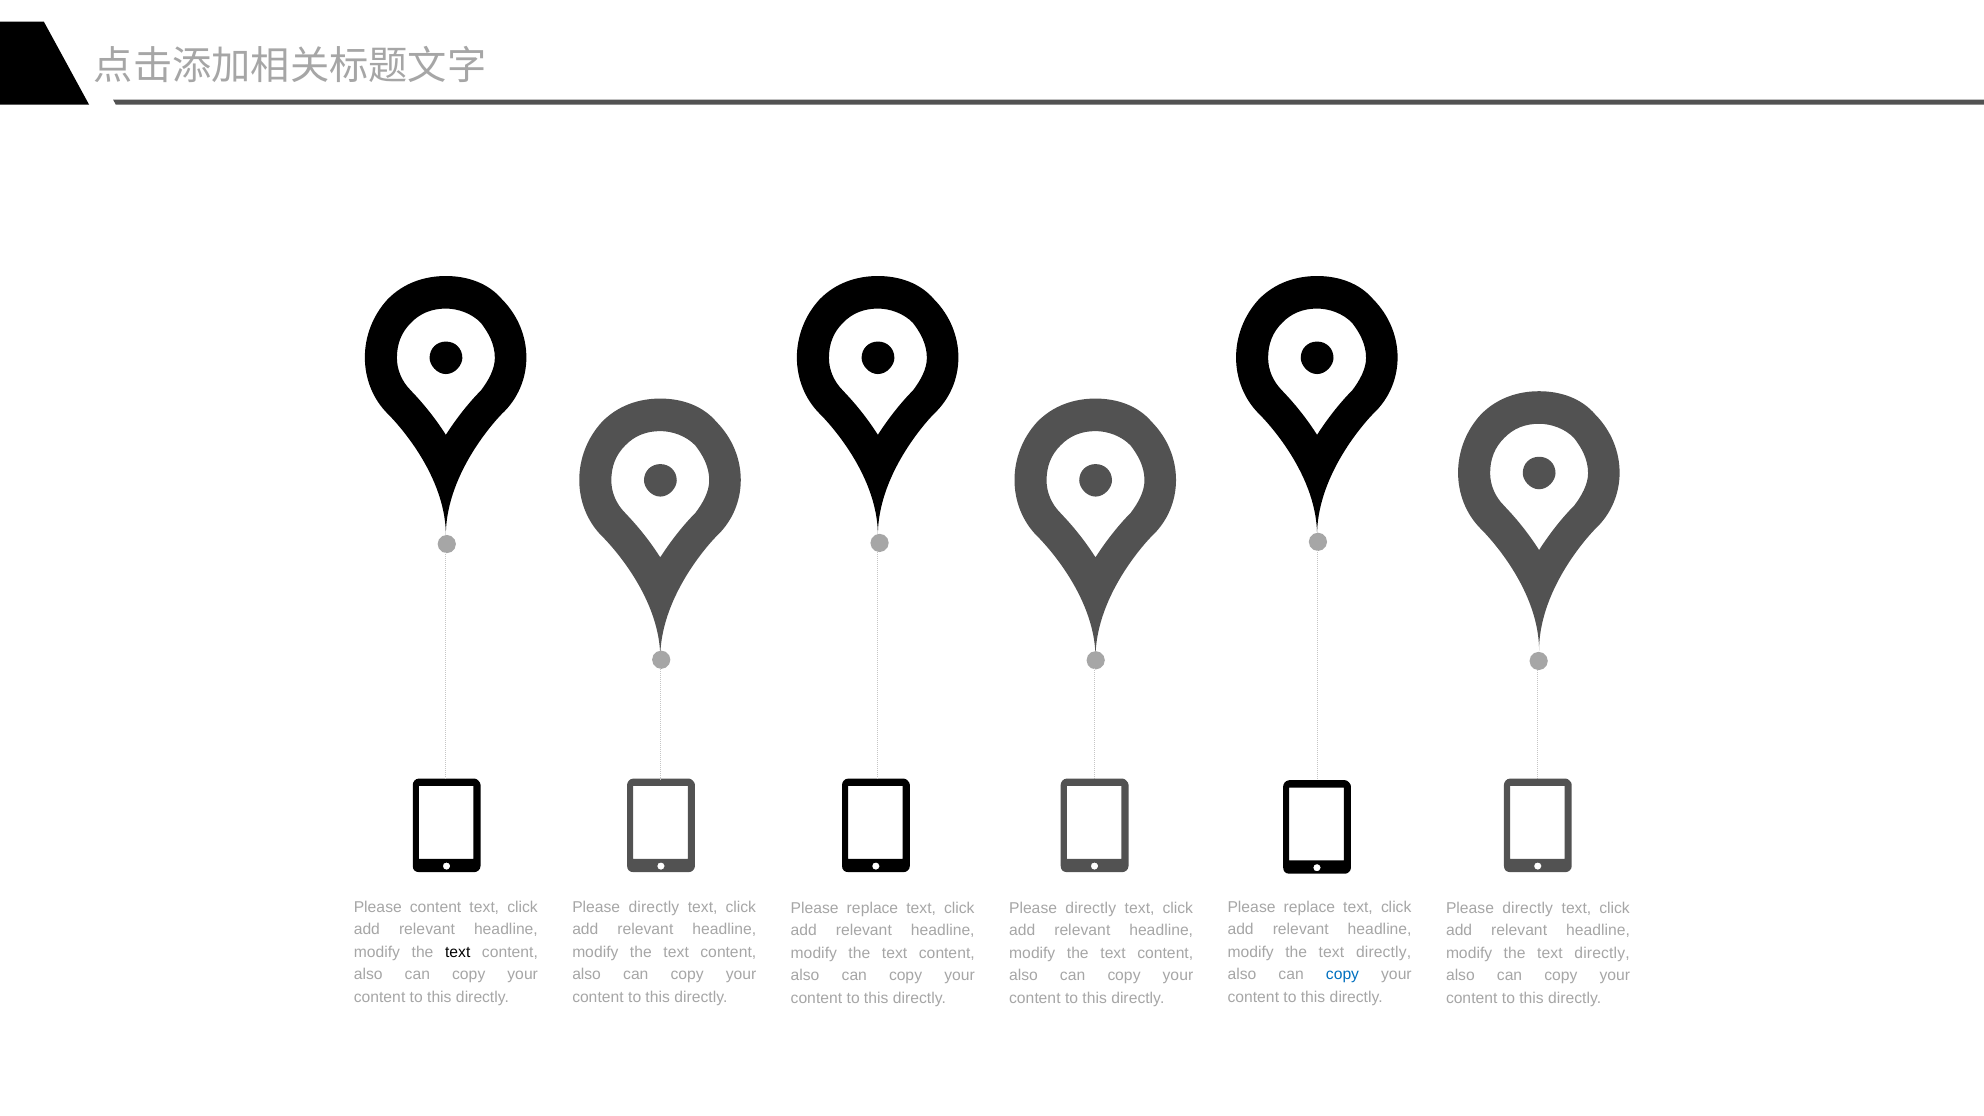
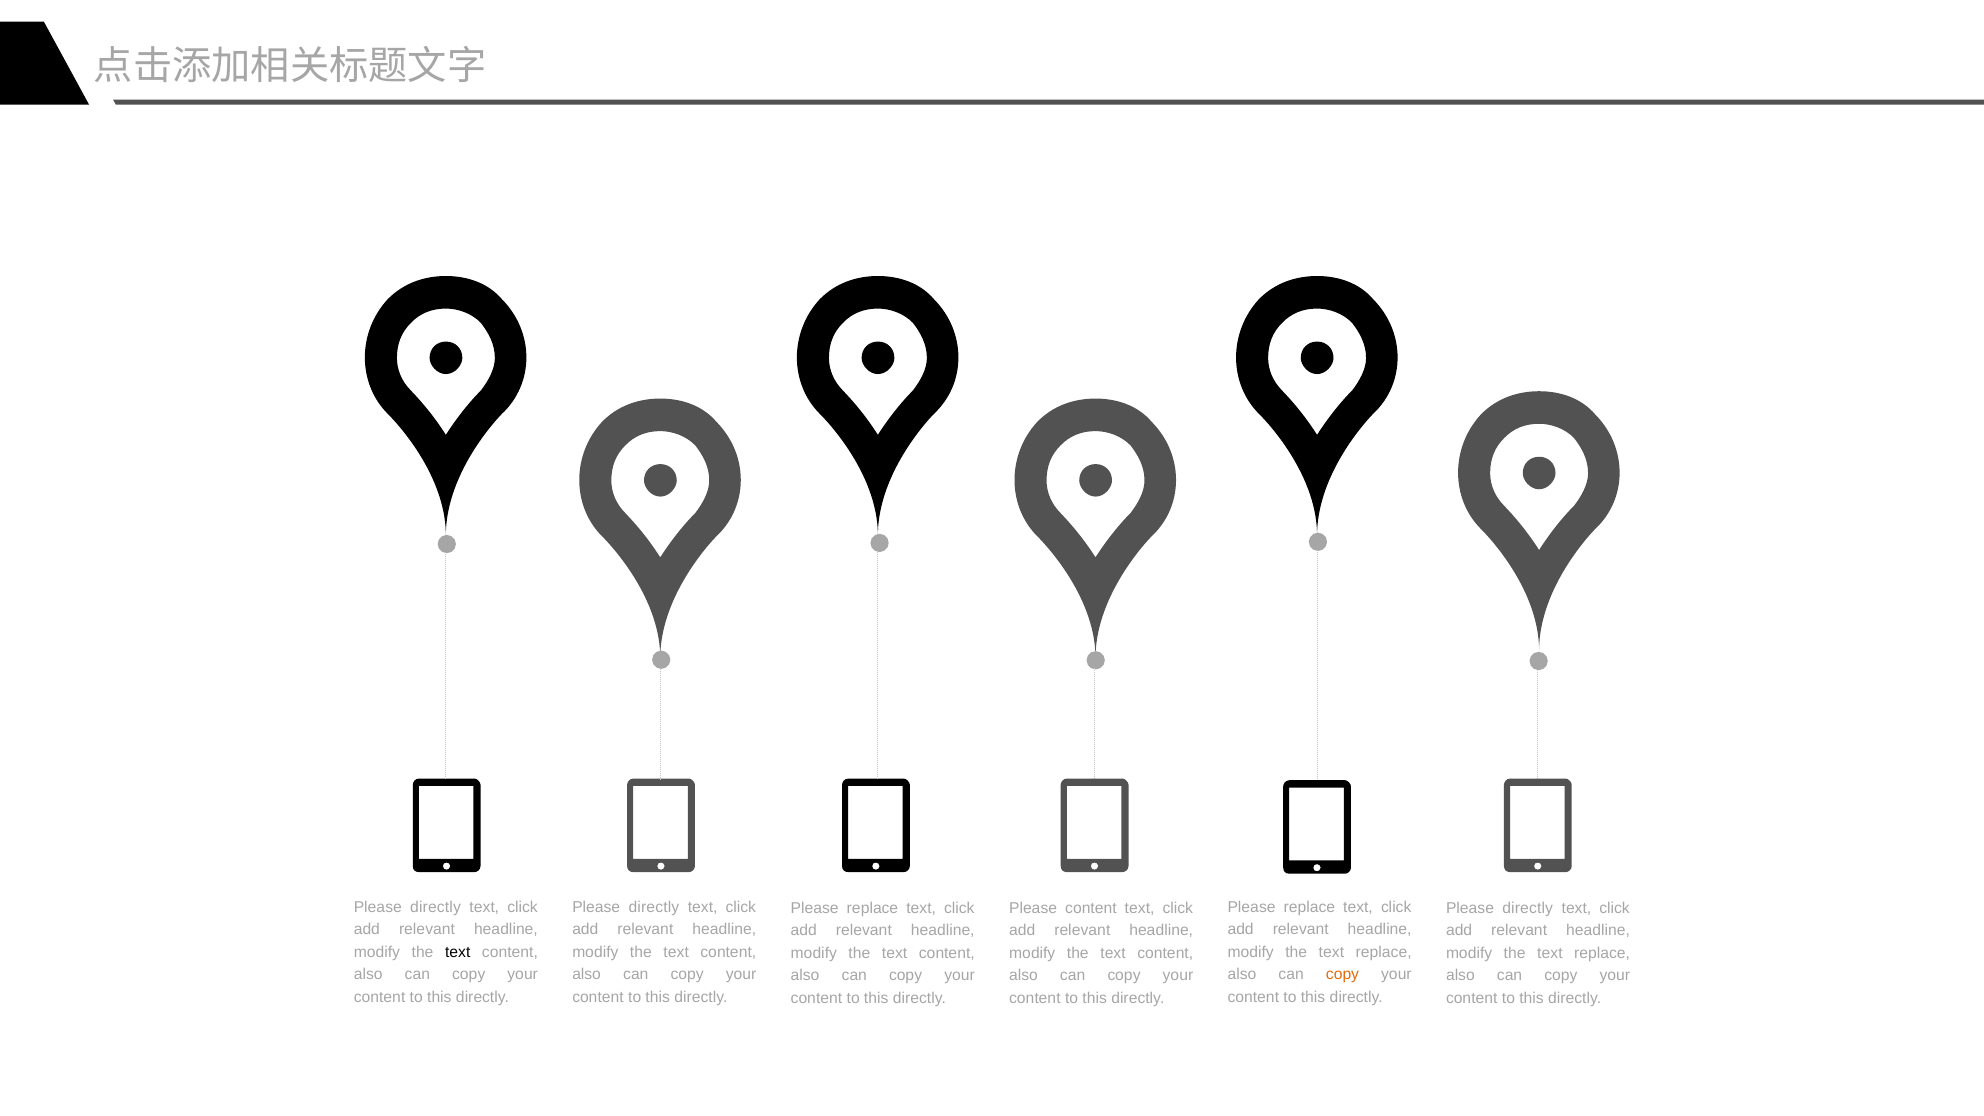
content: content -> directly (436, 907)
directly: directly -> content (1091, 908)
directly: directly -> replace (1384, 952)
directly: directly -> replace (1602, 953)
copy colour: blue -> orange (1342, 975)
